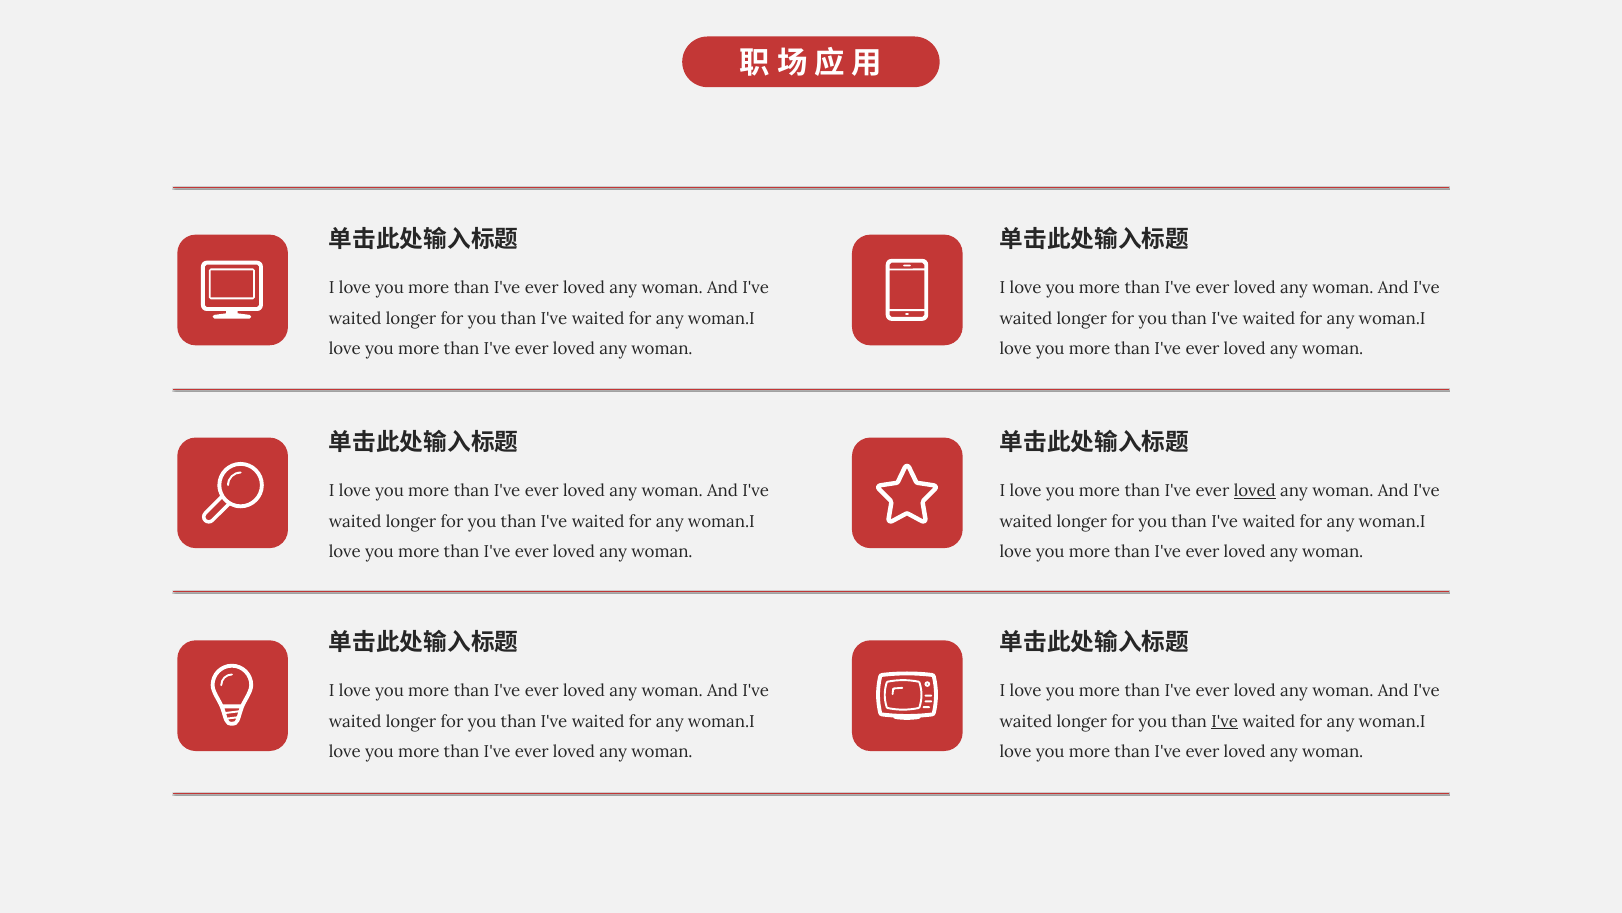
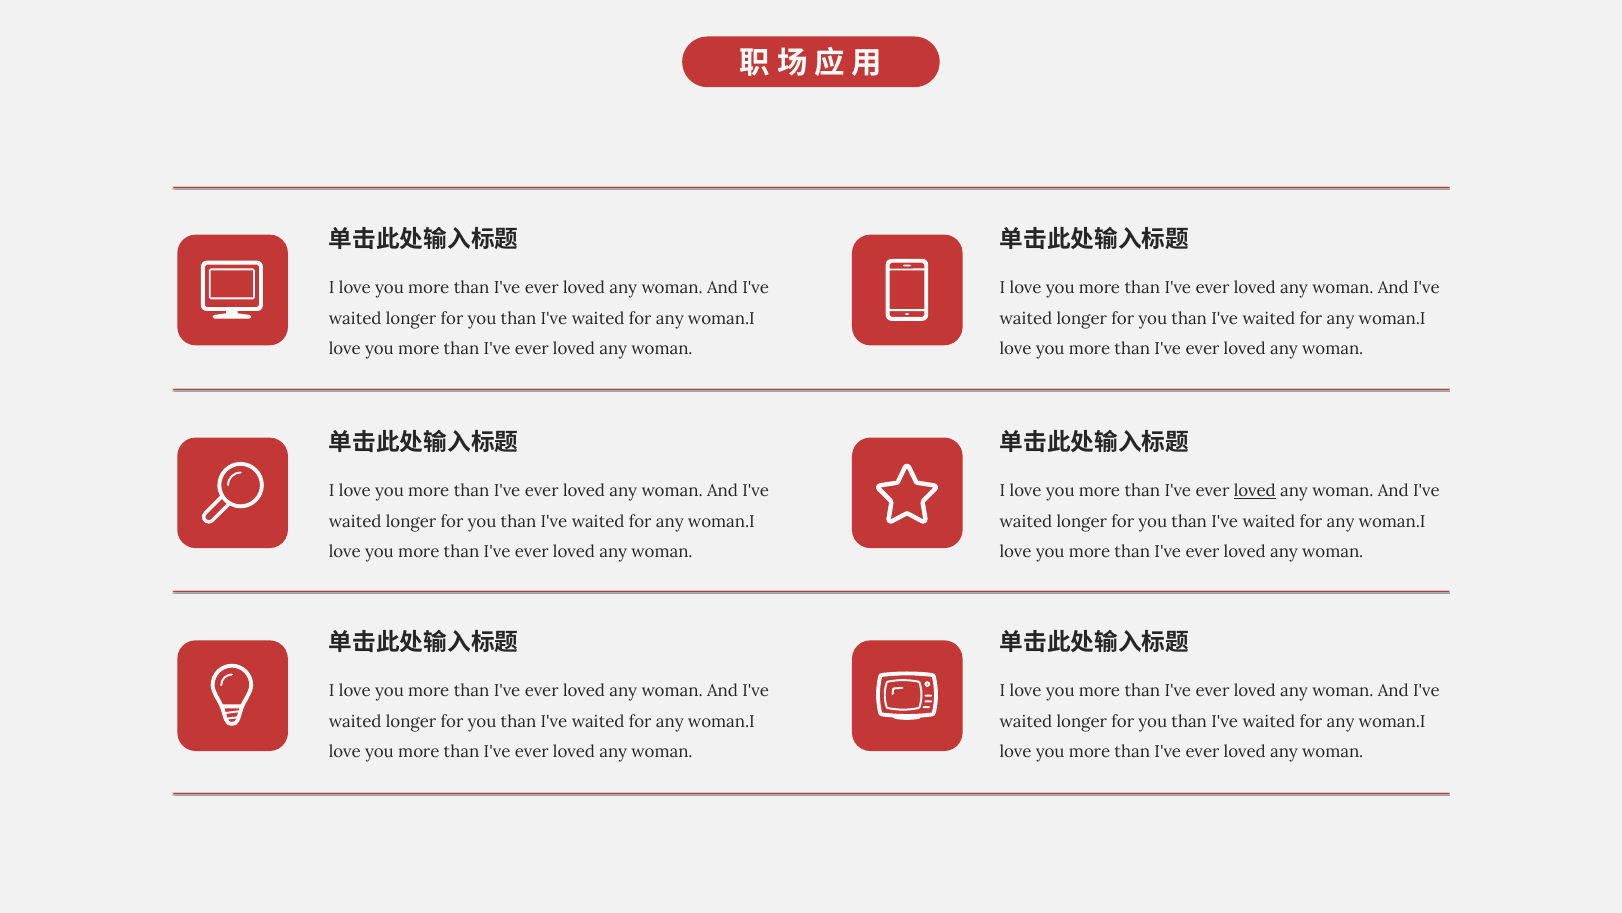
I've underline: present -> none (1225, 721)
